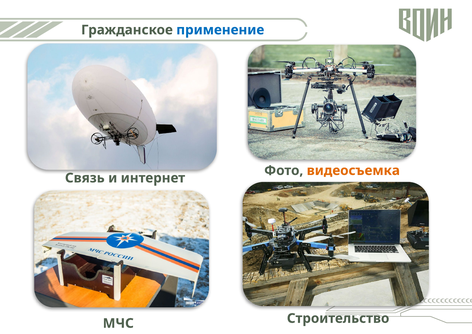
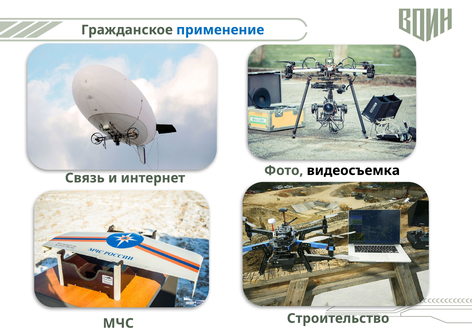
видеосъемка colour: orange -> black (353, 170)
